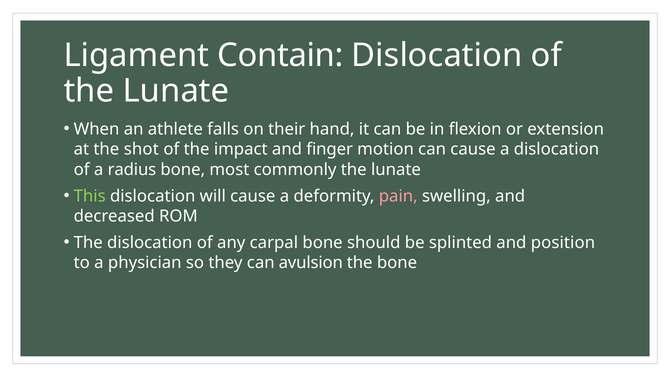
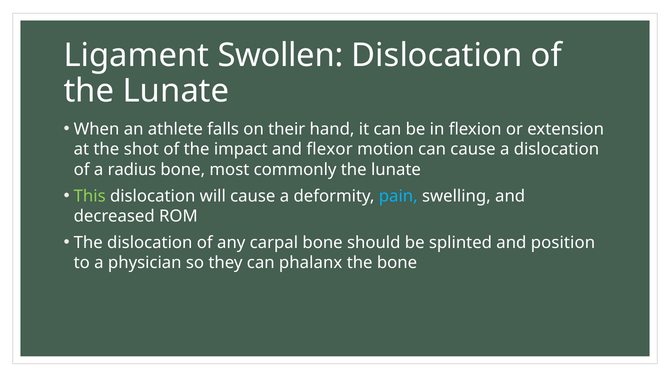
Contain: Contain -> Swollen (280, 55)
finger: finger -> flexor (330, 149)
pain colour: pink -> light blue (398, 196)
avulsion: avulsion -> phalanx (311, 262)
